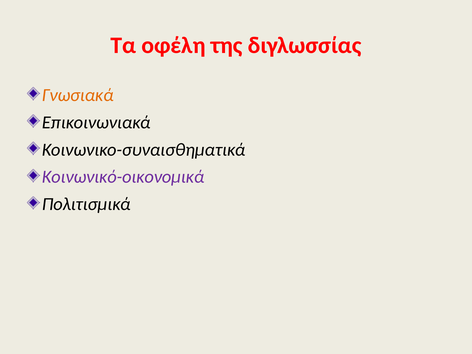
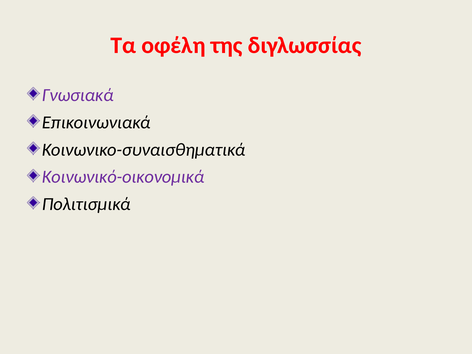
Γνωσιακά colour: orange -> purple (78, 95)
